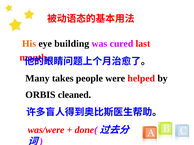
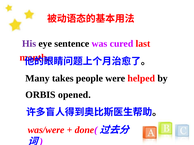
His colour: orange -> purple (29, 44)
building: building -> sentence (72, 44)
cleaned: cleaned -> opened (74, 95)
